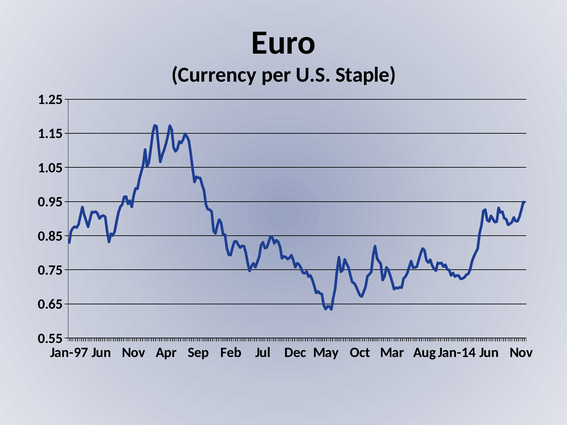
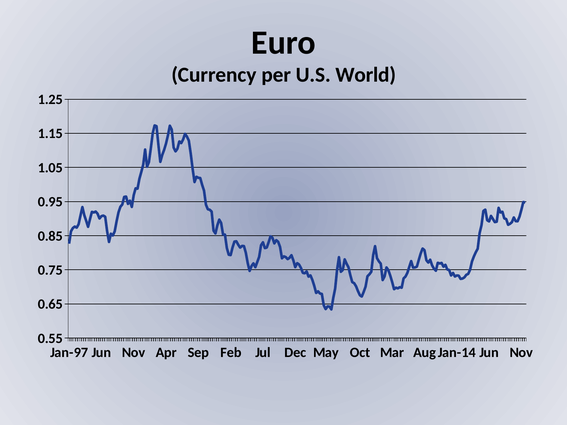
Staple: Staple -> World (366, 75)
